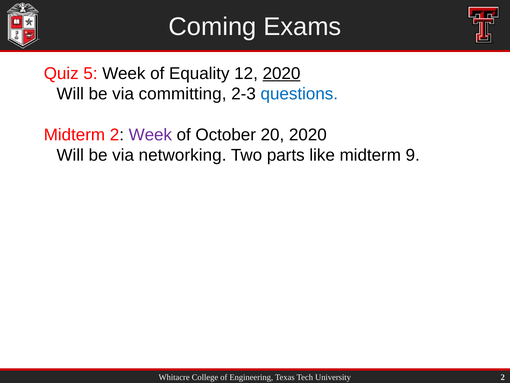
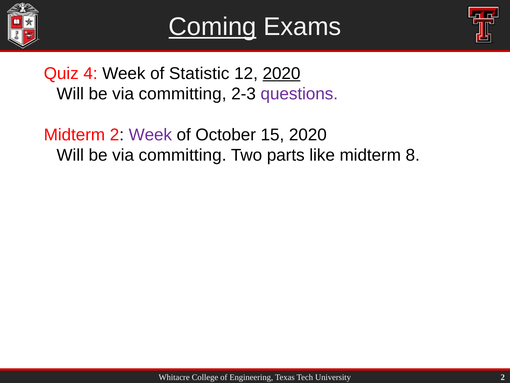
Coming underline: none -> present (212, 27)
5: 5 -> 4 (90, 73)
Equality: Equality -> Statistic (199, 73)
questions colour: blue -> purple (299, 94)
20: 20 -> 15 (272, 135)
networking: networking -> committing (183, 155)
9: 9 -> 8 (413, 155)
